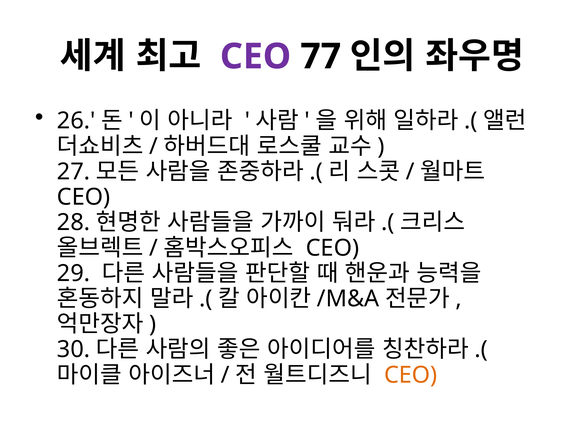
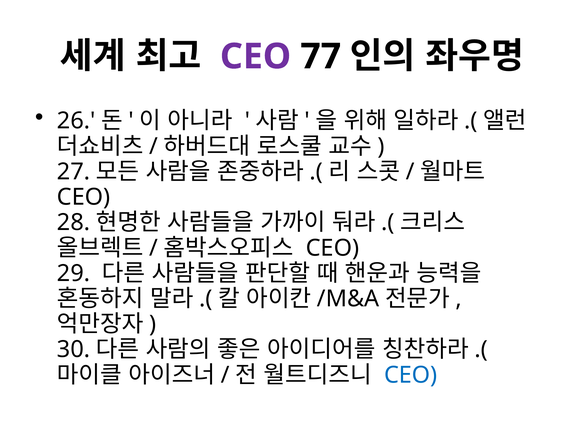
CEO colour: orange -> blue (411, 375)
